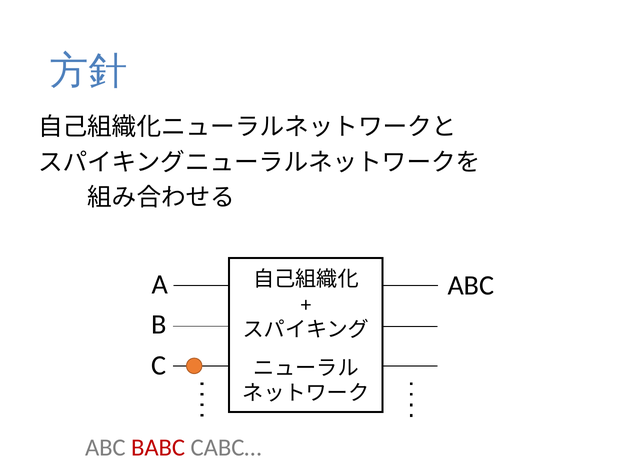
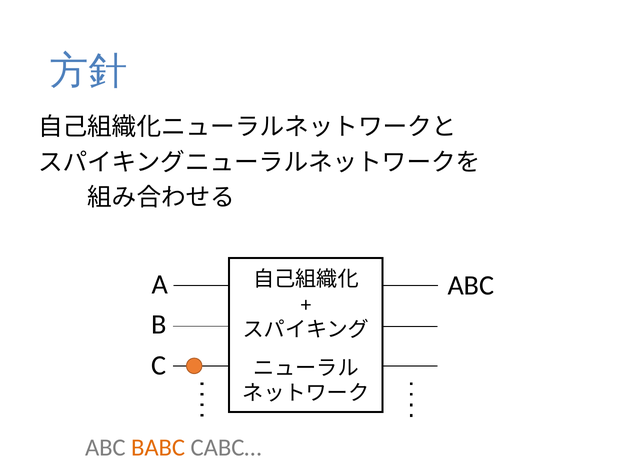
BABC colour: red -> orange (158, 448)
